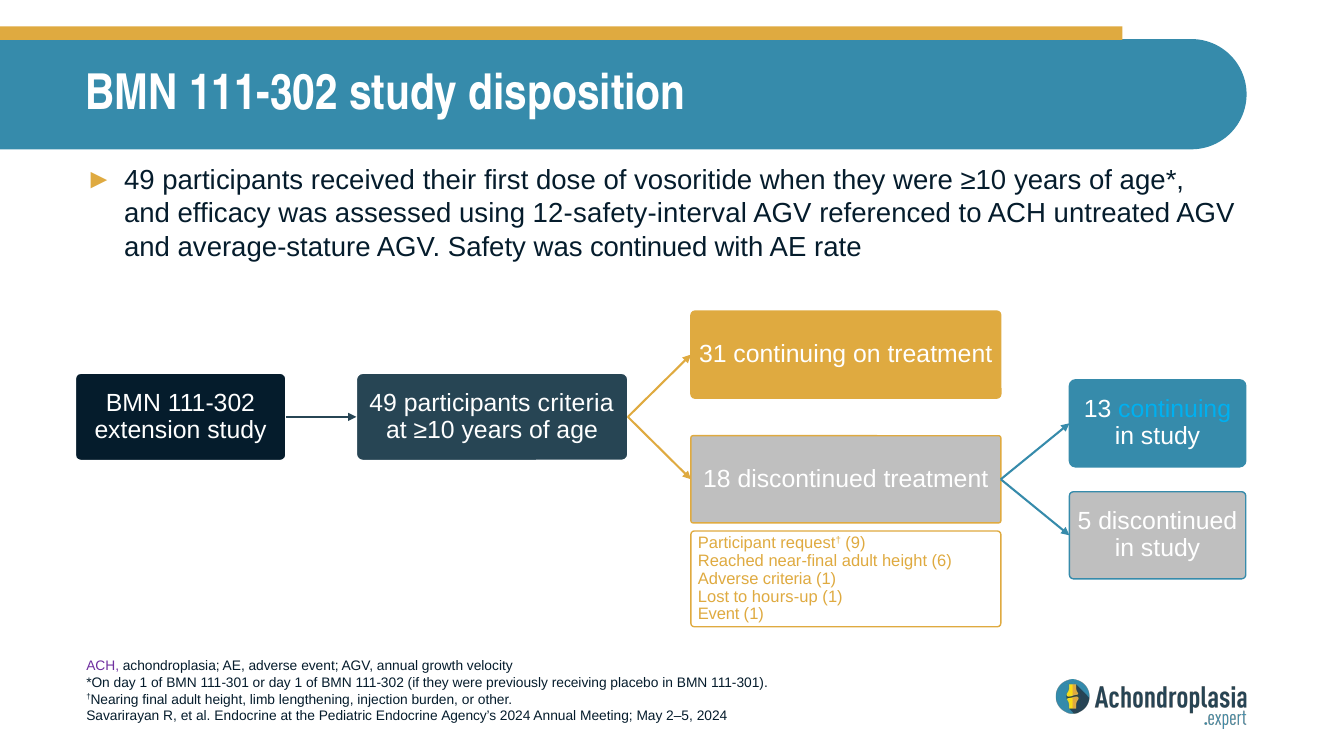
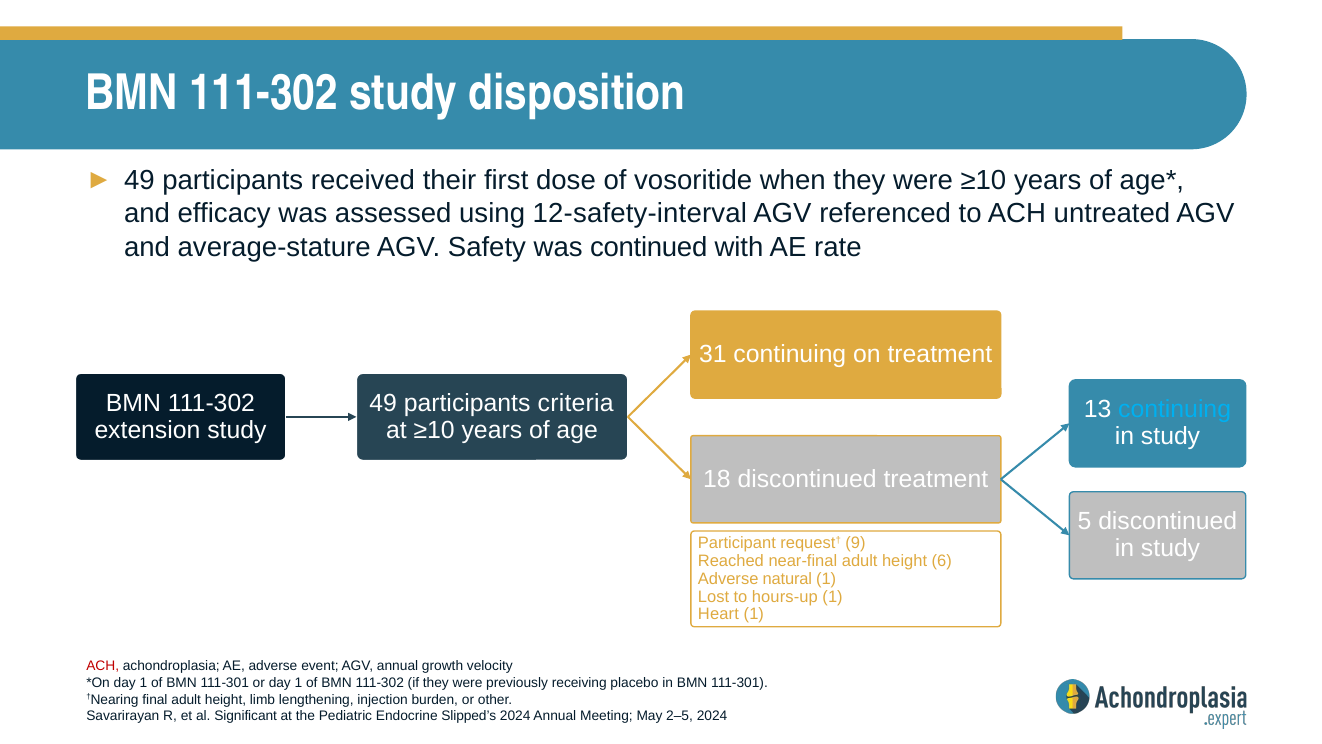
Adverse criteria: criteria -> natural (787, 578)
Event: Event -> Heart (718, 614)
ACH colour: purple -> red (103, 666)
al Endocrine: Endocrine -> Significant (246, 716)
Agency’s: Agency’s -> Slipped’s (469, 716)
